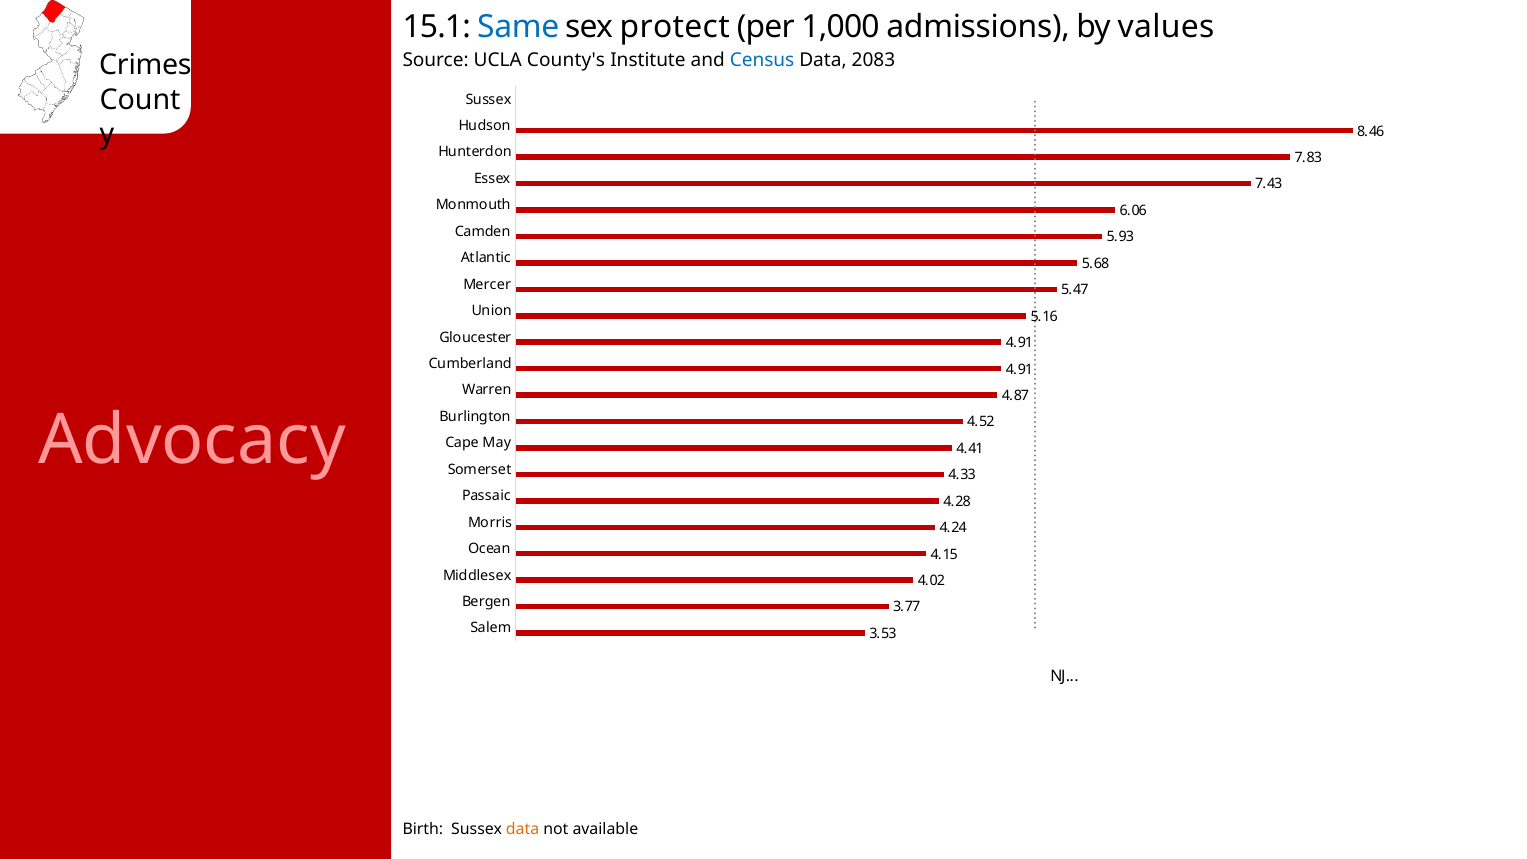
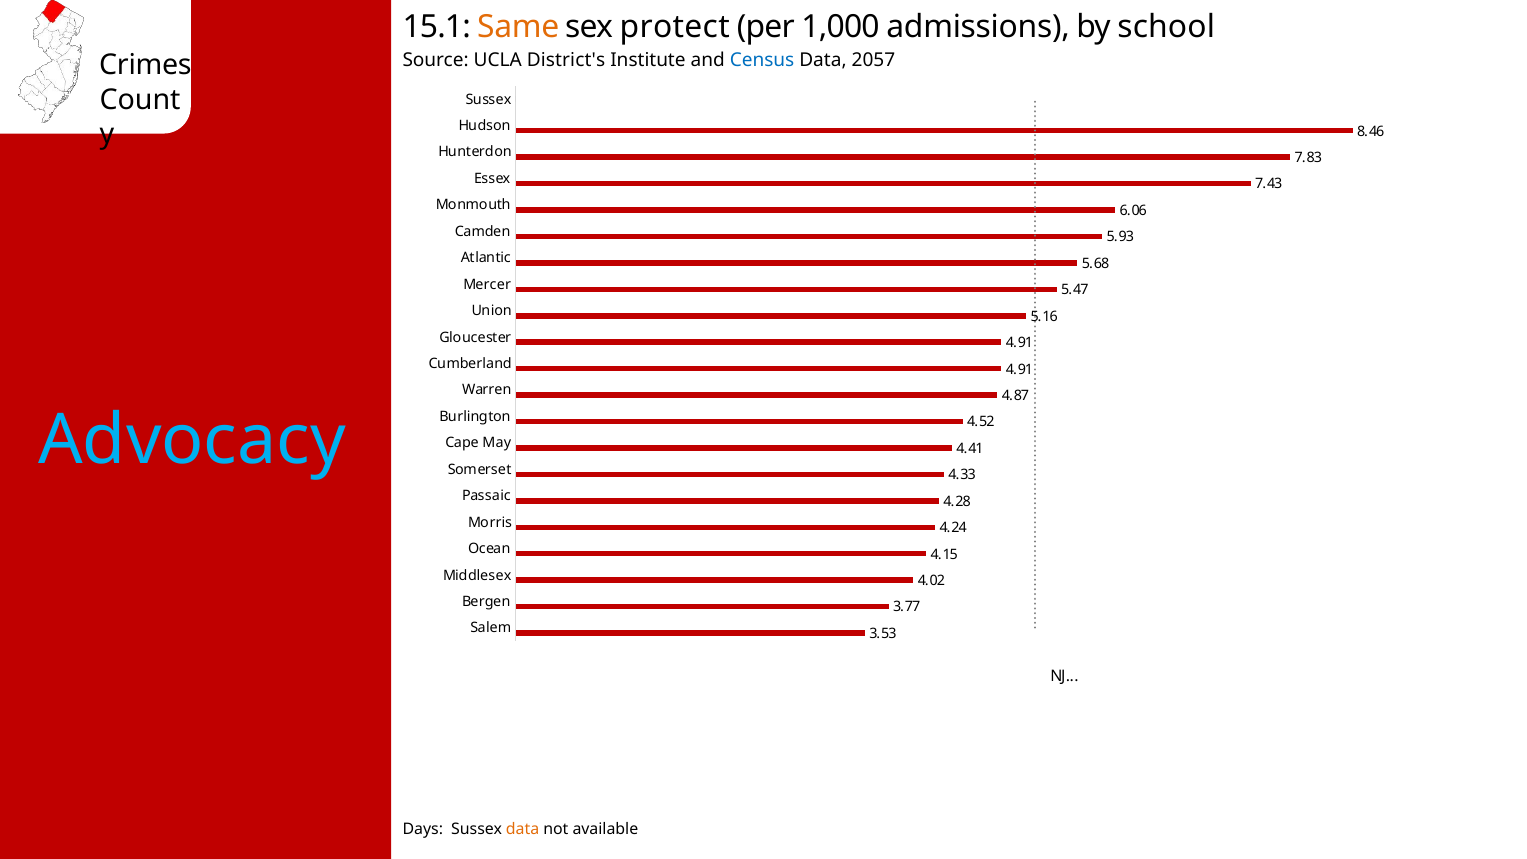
Same colour: blue -> orange (518, 27)
values: values -> school (1166, 27)
County's: County's -> District's (566, 60)
2083: 2083 -> 2057 (873, 60)
Advocacy colour: pink -> light blue (192, 441)
Birth: Birth -> Days (423, 829)
